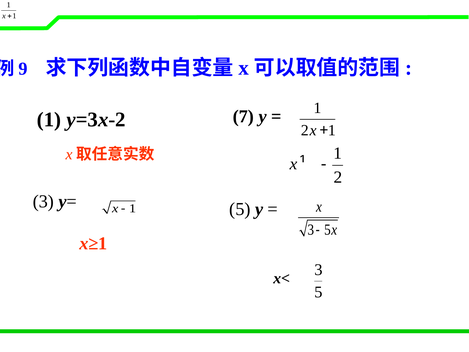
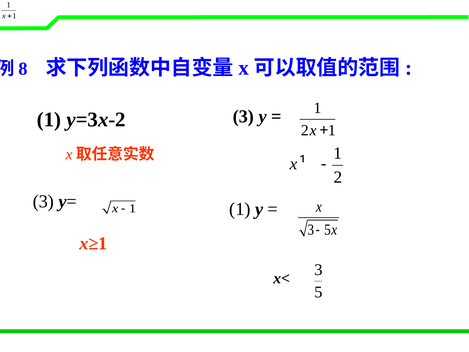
9: 9 -> 8 (23, 69)
y=3x-2 7: 7 -> 3 (243, 117)
5: 5 -> 1 (240, 209)
